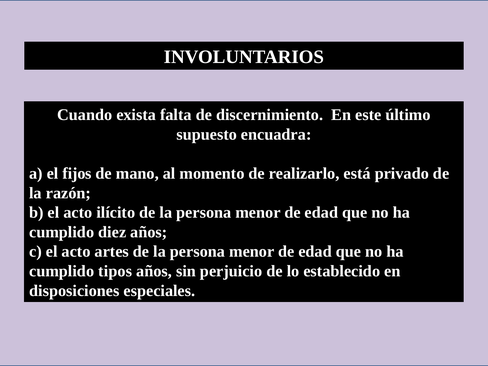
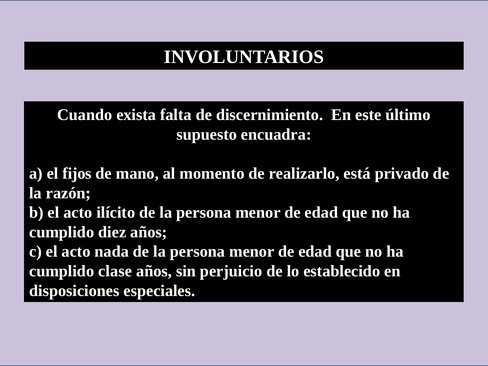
artes: artes -> nada (112, 252)
tipos: tipos -> clase (115, 271)
